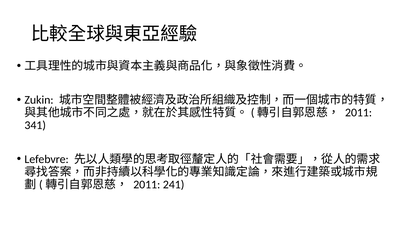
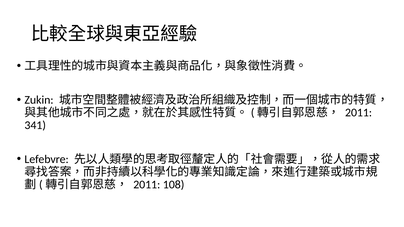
241: 241 -> 108 (174, 185)
